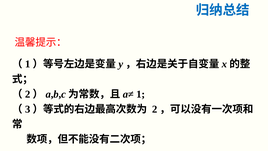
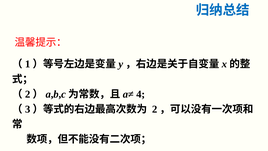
1: 1 -> 4 (141, 94)
